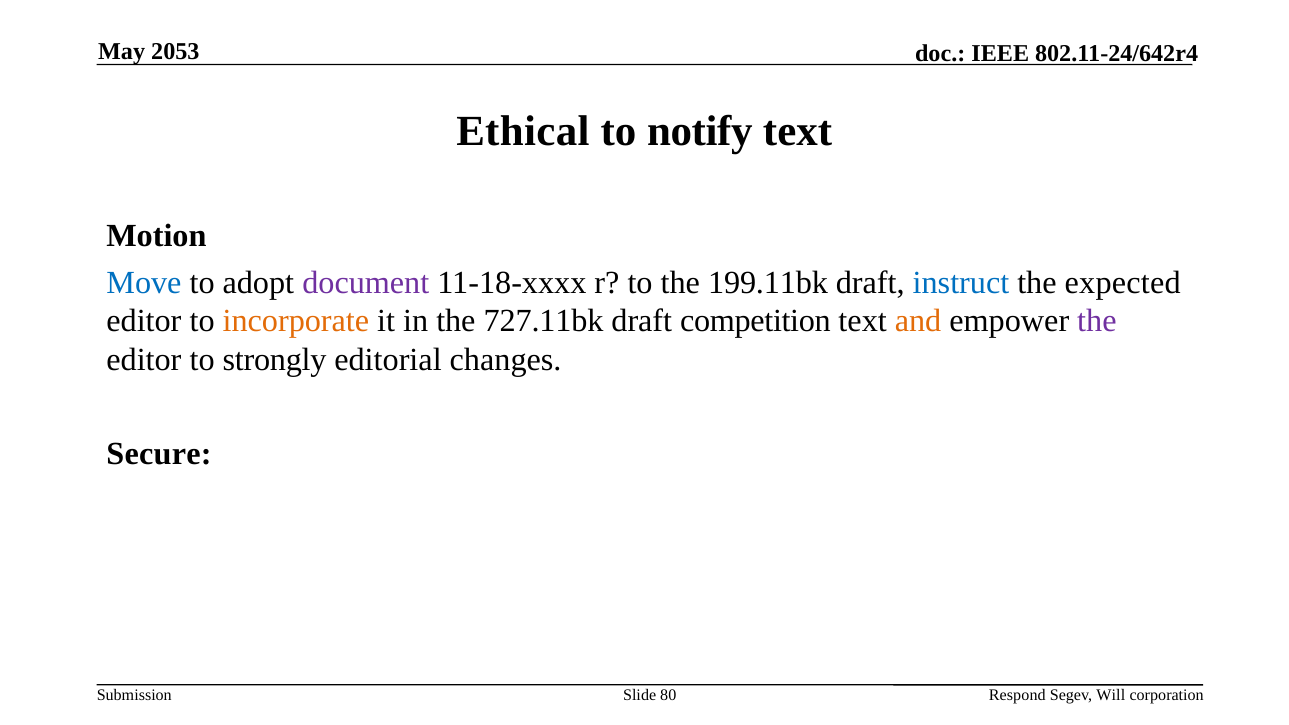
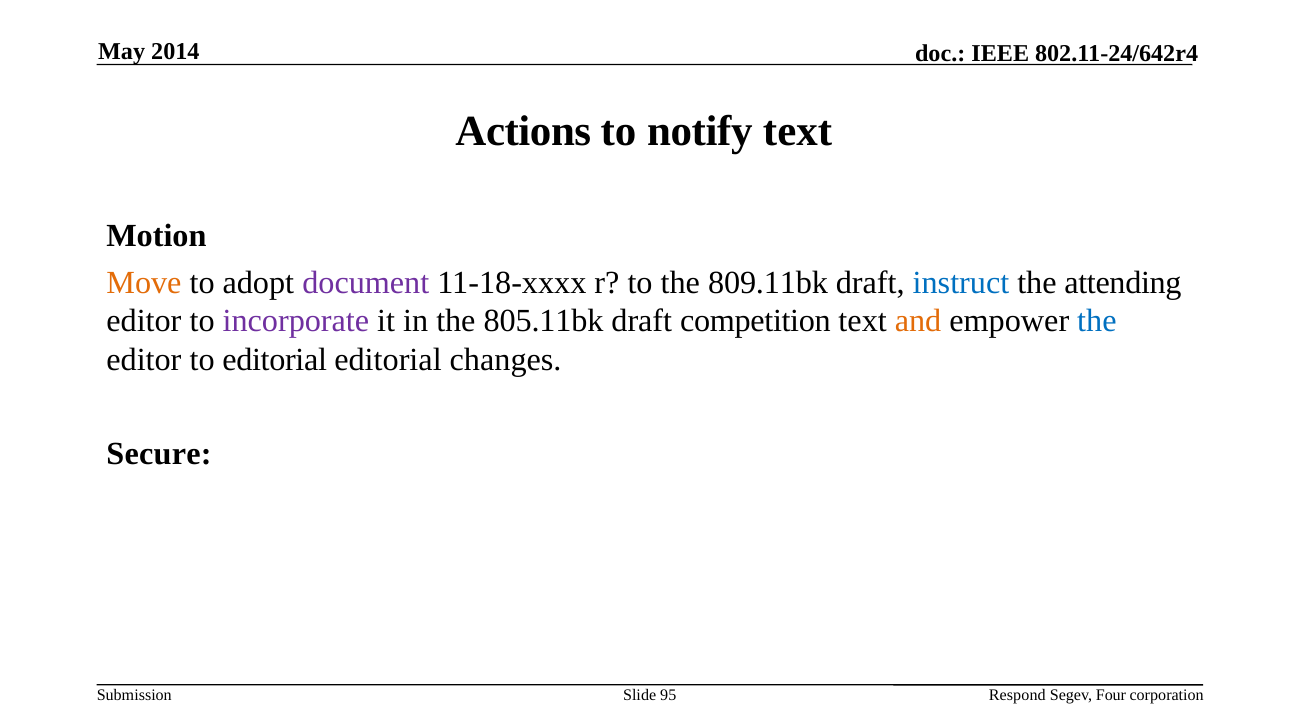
2053: 2053 -> 2014 (175, 51)
Ethical: Ethical -> Actions (523, 132)
Move colour: blue -> orange (144, 283)
199.11bk: 199.11bk -> 809.11bk (768, 283)
expected: expected -> attending (1123, 283)
incorporate colour: orange -> purple (296, 321)
727.11bk: 727.11bk -> 805.11bk (544, 321)
the colour: purple -> blue (1097, 321)
to strongly: strongly -> editorial (275, 360)
80: 80 -> 95 (668, 695)
Will: Will -> Four (1111, 695)
